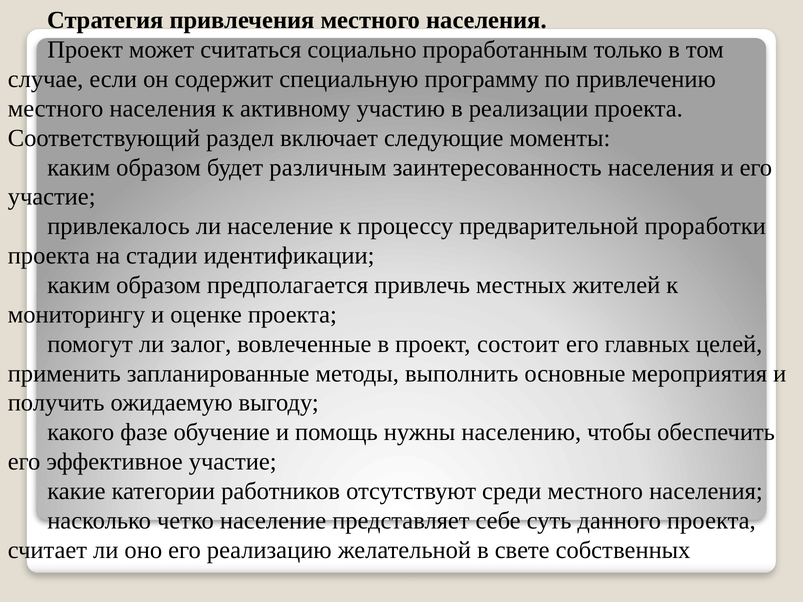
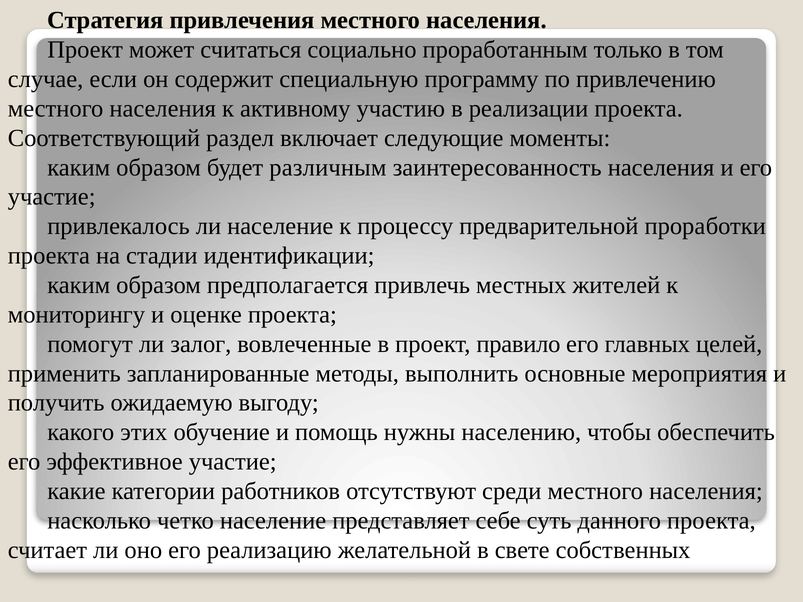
состоит: состоит -> правило (518, 344)
фазе: фазе -> этих (144, 432)
